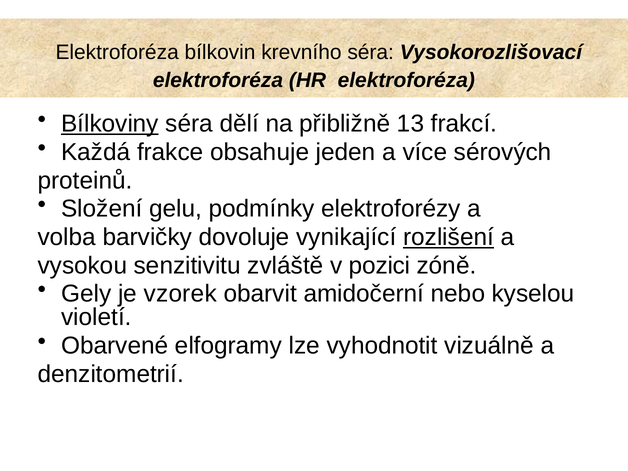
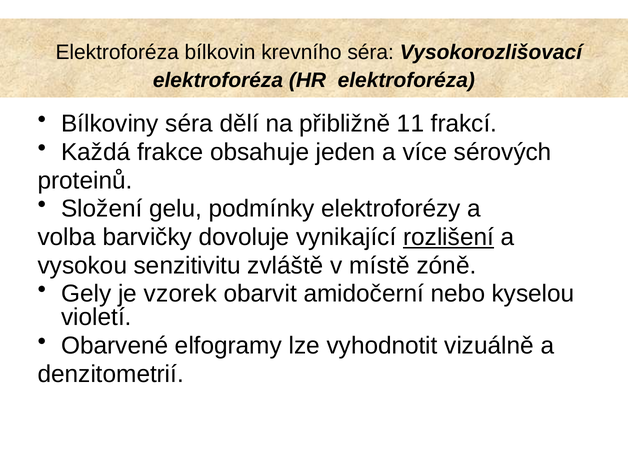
Bílkoviny underline: present -> none (110, 124)
13: 13 -> 11 (411, 124)
pozici: pozici -> místě (379, 266)
